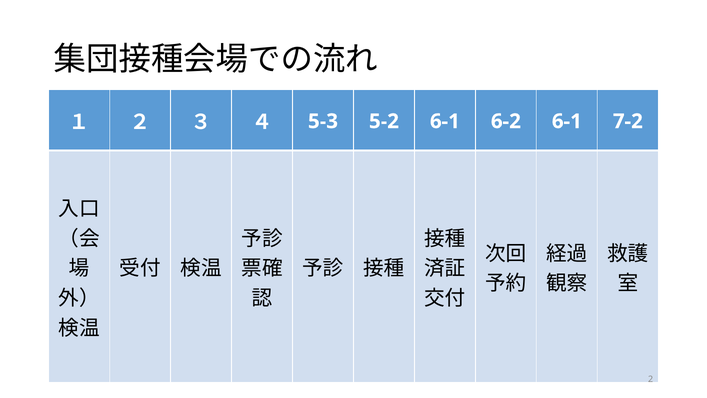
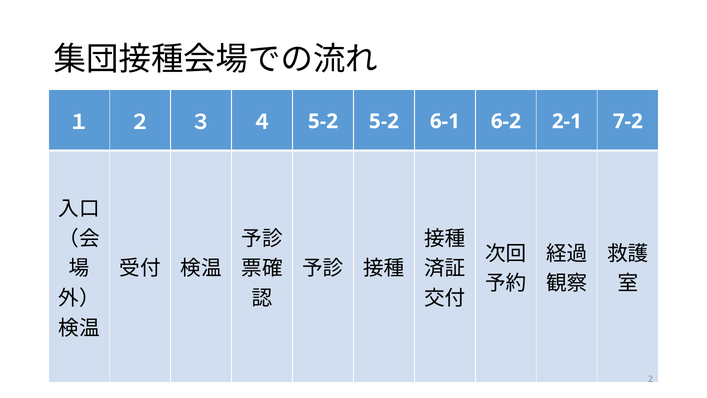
４ 5-3: 5-3 -> 5-2 (323, 121)
6-2 6-1: 6-1 -> 2-1 (567, 121)
